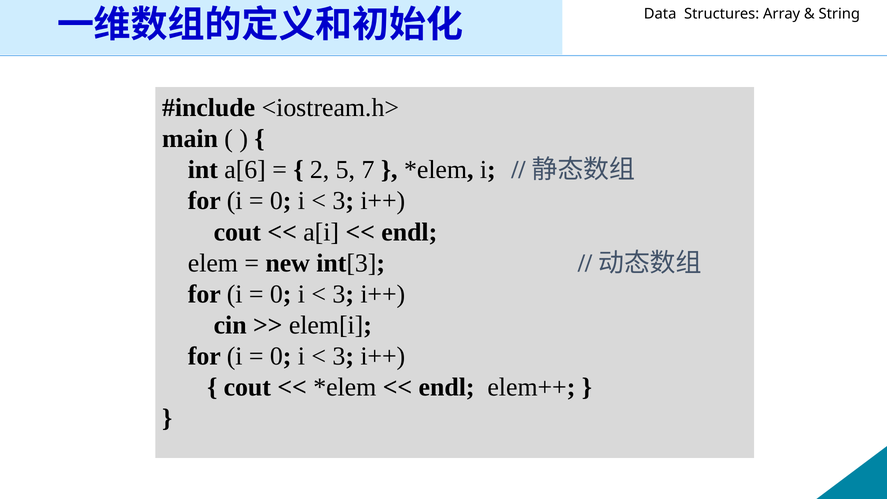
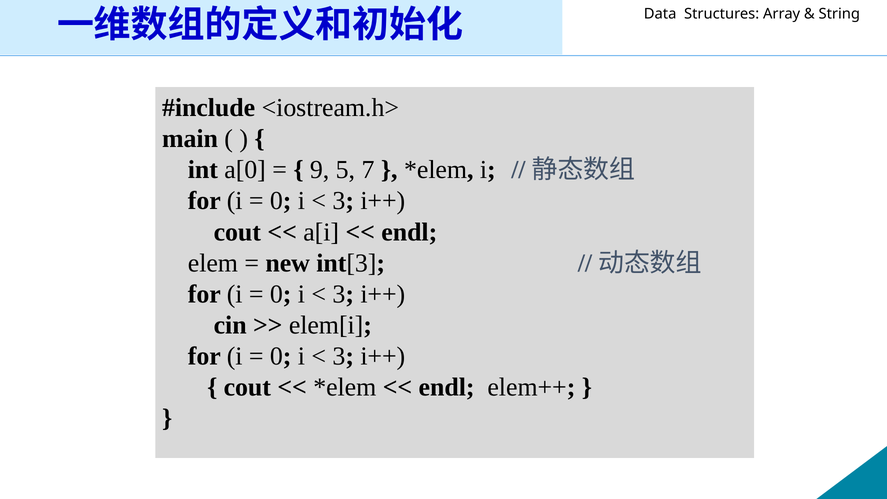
a[6: a[6 -> a[0 (245, 170)
2: 2 -> 9 (320, 170)
